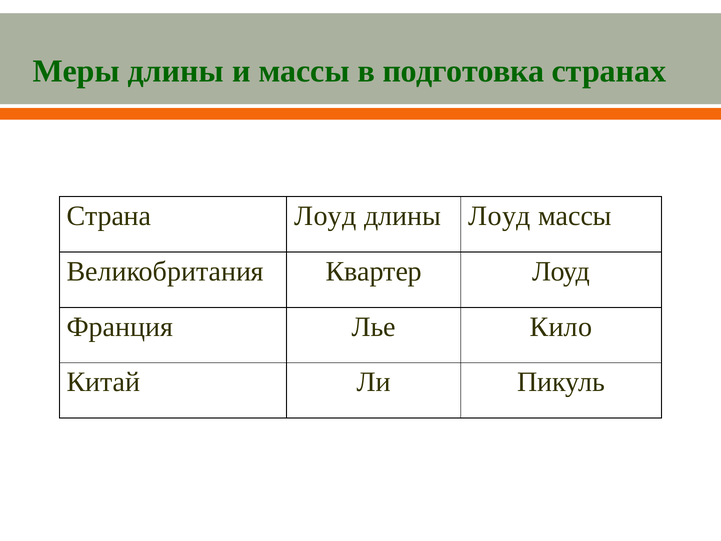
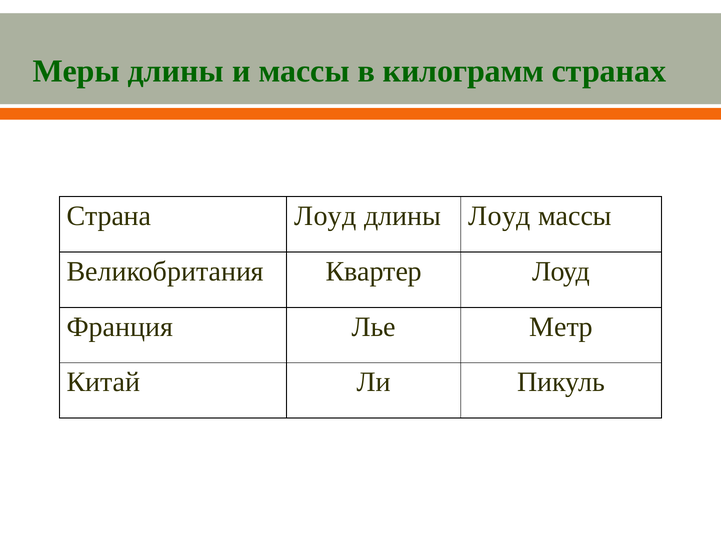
подготовка: подготовка -> килограмм (463, 71)
Кило: Кило -> Метр (561, 327)
